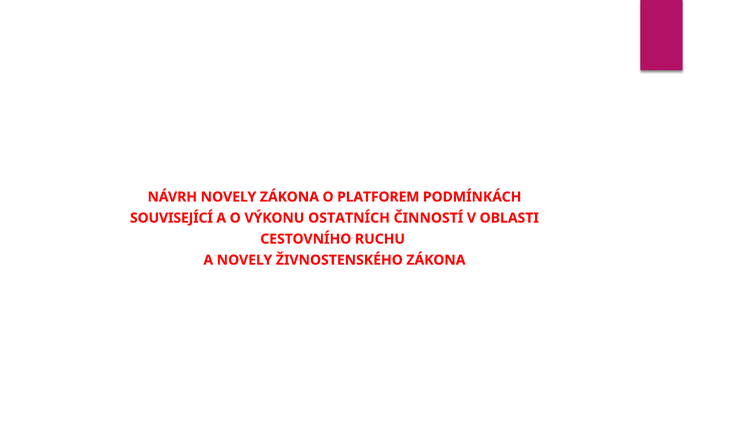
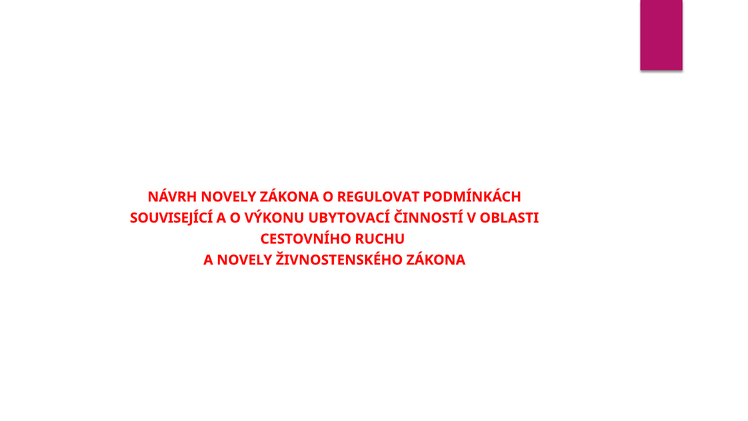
PLATFOREM: PLATFOREM -> REGULOVAT (378, 197)
OSTATNÍCH: OSTATNÍCH -> UBYTOVACÍ (349, 218)
